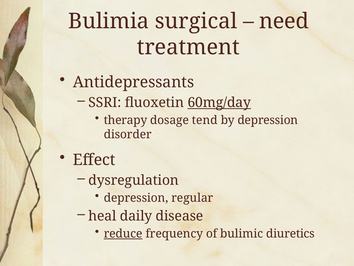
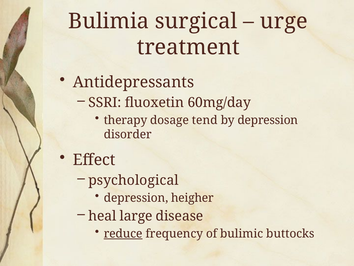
need: need -> urge (284, 21)
60mg/day underline: present -> none (219, 102)
dysregulation: dysregulation -> psychological (134, 180)
regular: regular -> heigher (192, 198)
daily: daily -> large (136, 216)
diuretics: diuretics -> buttocks (290, 233)
